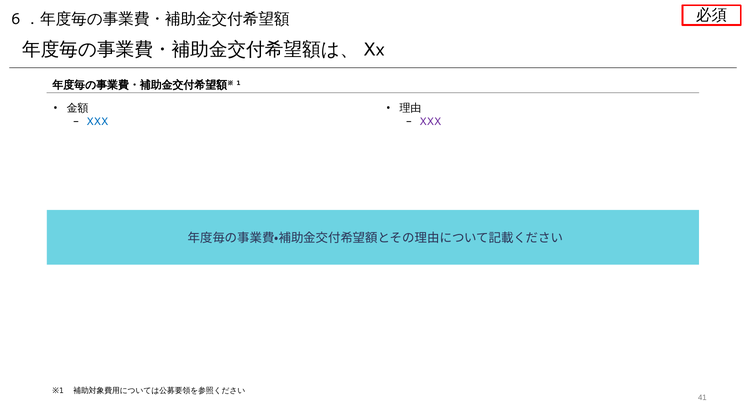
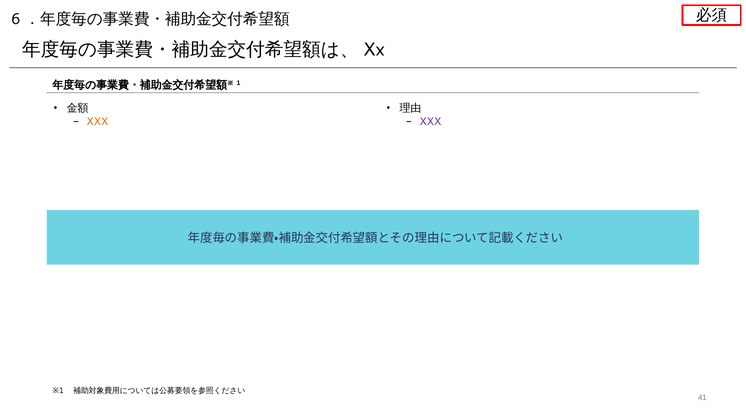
XXX colour: blue -> orange (97, 121)
